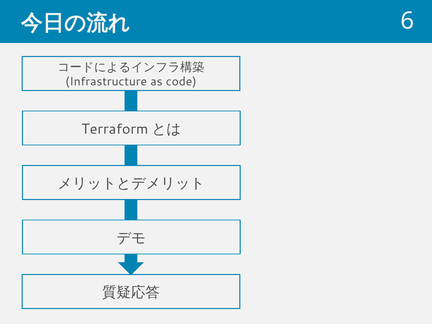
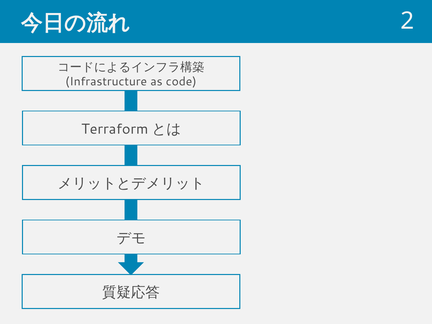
6: 6 -> 2 (407, 21)
